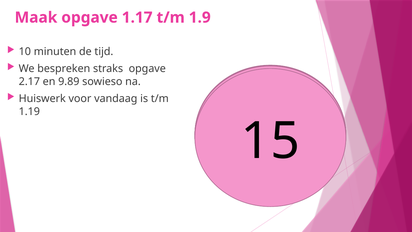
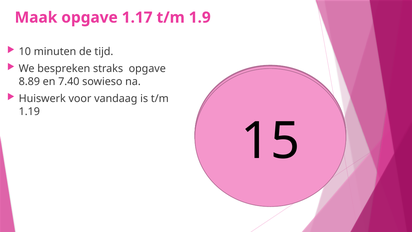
2.17: 2.17 -> 8.89 (29, 81)
9.89: 9.89 -> 7.40 (69, 81)
